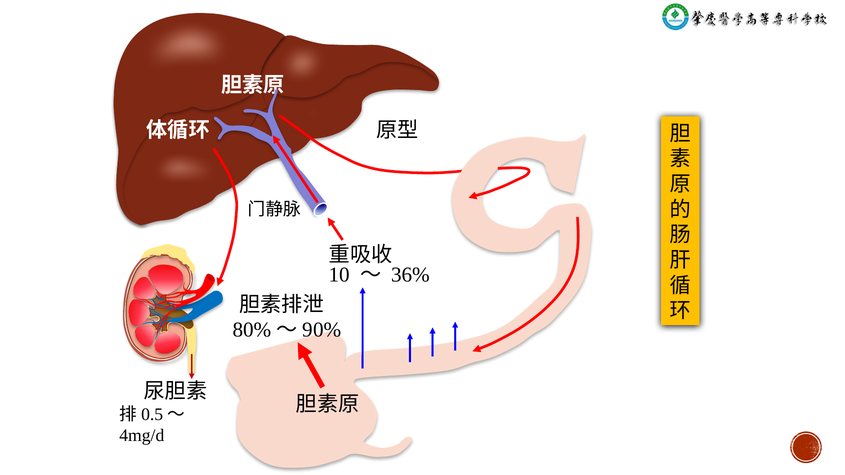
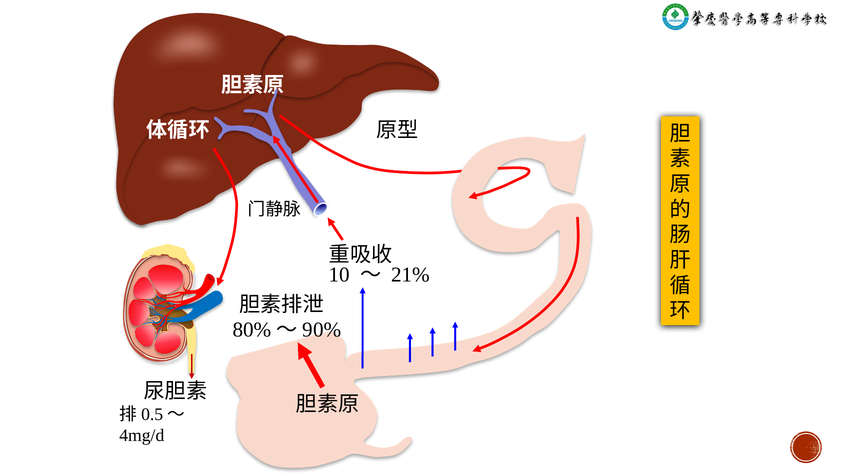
36%: 36% -> 21% (411, 275)
